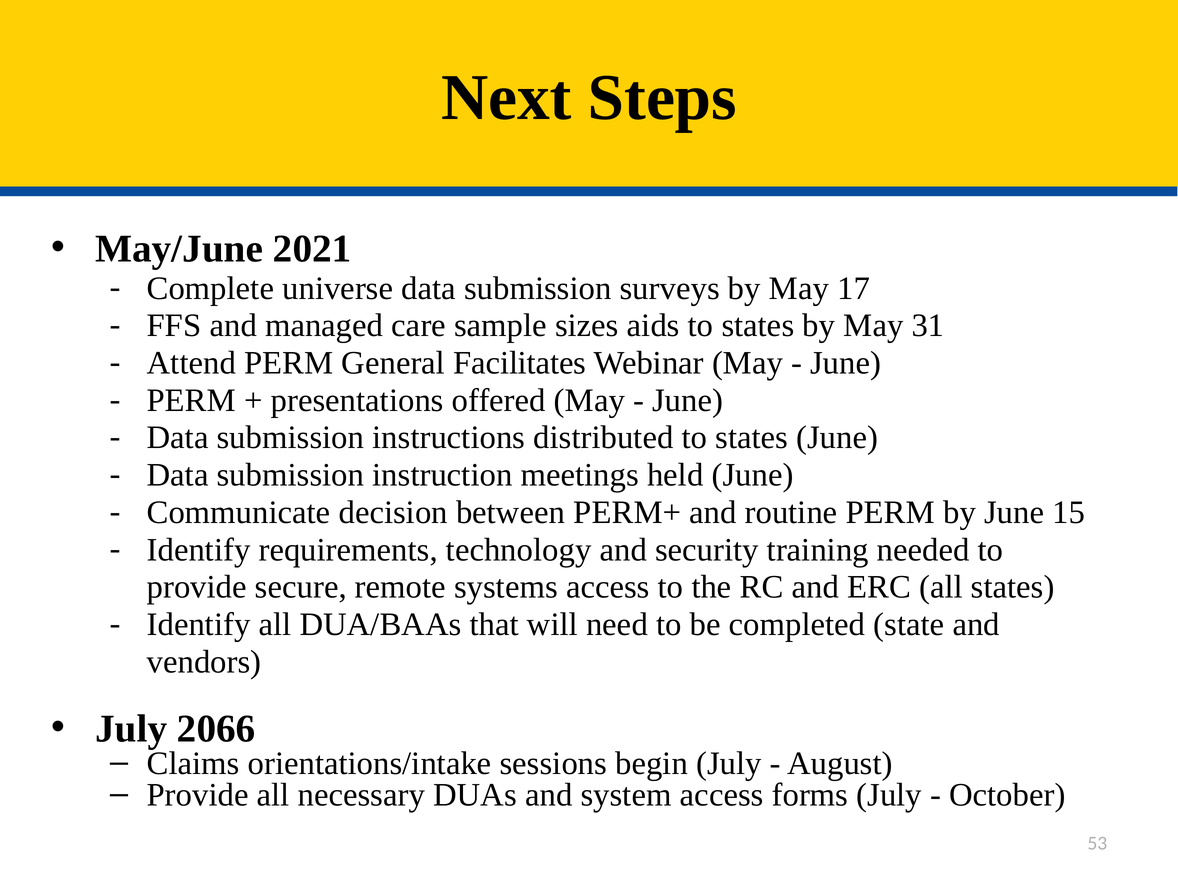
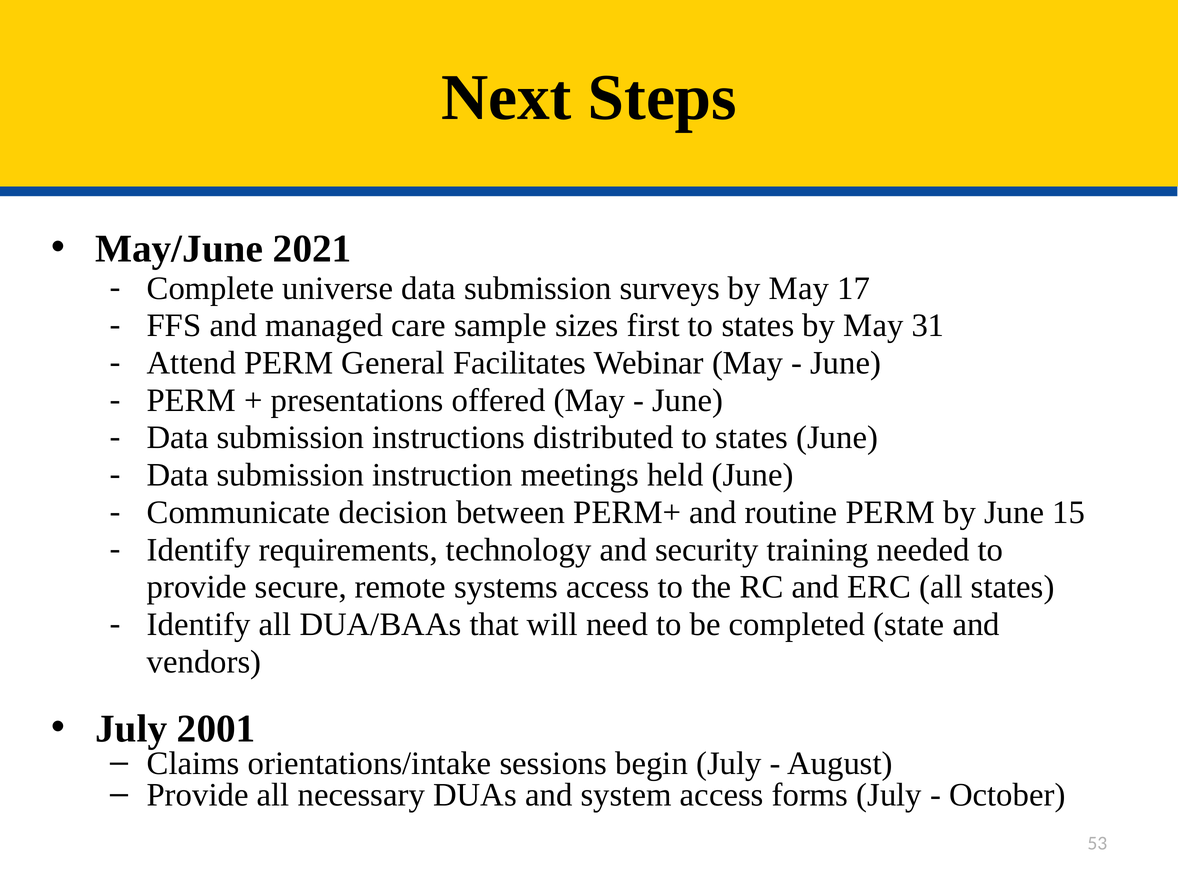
aids: aids -> first (653, 326)
2066: 2066 -> 2001 (216, 729)
